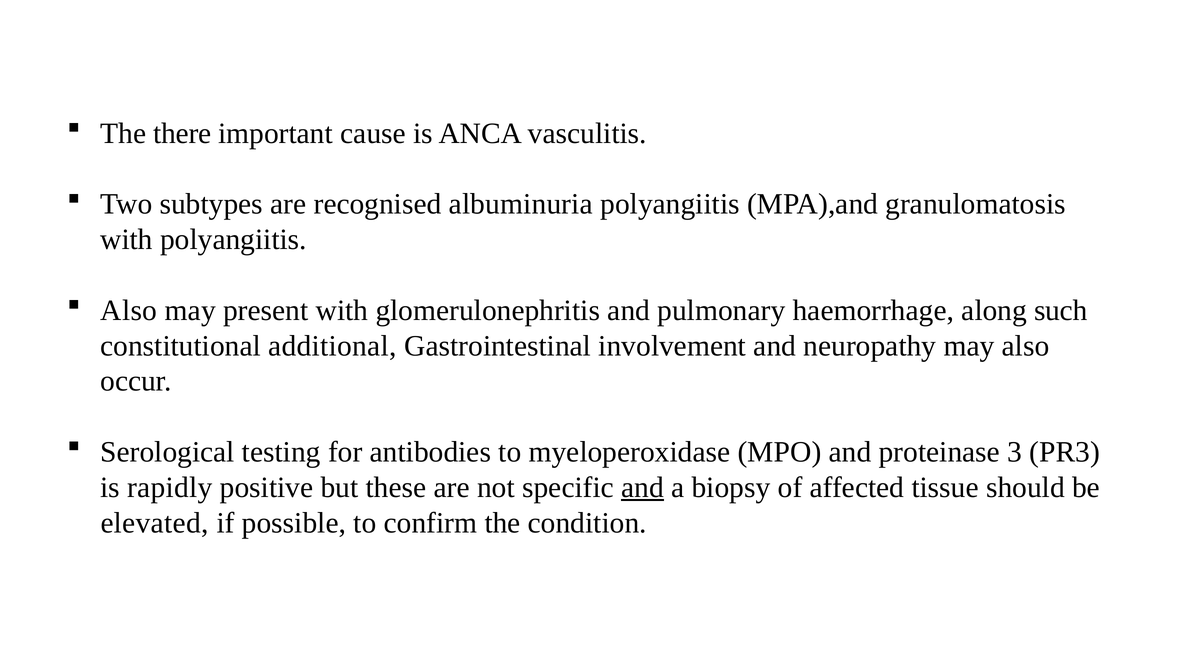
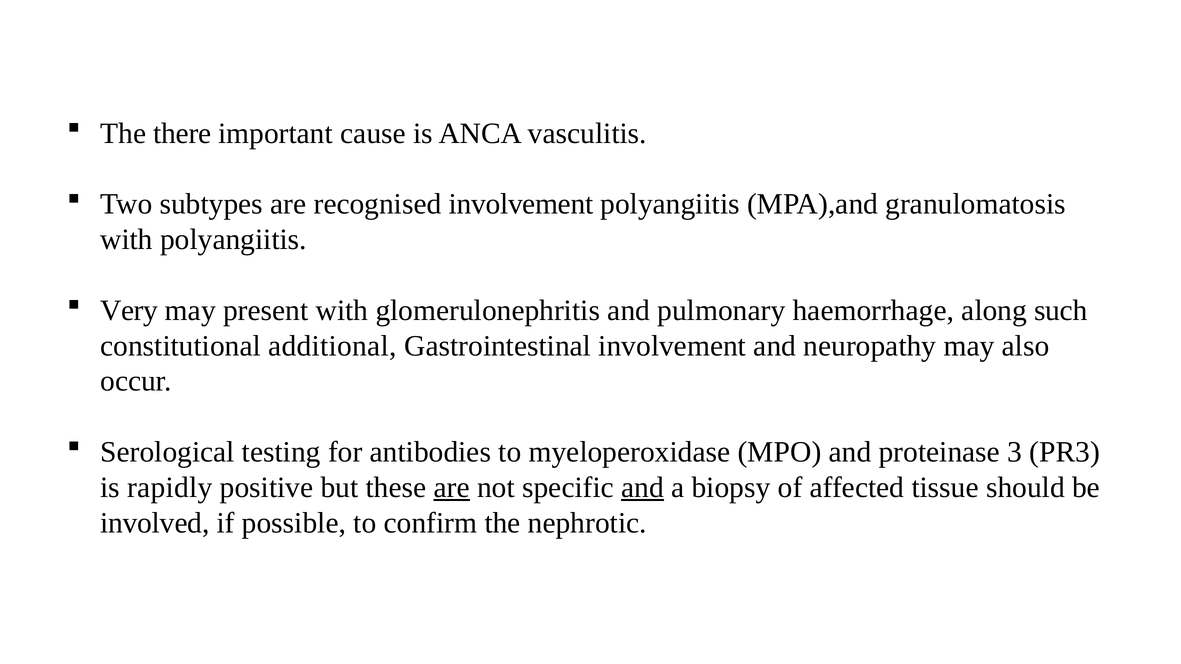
recognised albuminuria: albuminuria -> involvement (521, 204)
Also: Also -> Very (129, 311)
are underline: none -> present (452, 488)
elevated: elevated -> involved (155, 523)
condition: condition -> nephrotic (587, 523)
